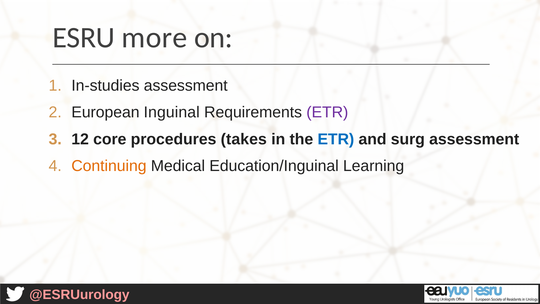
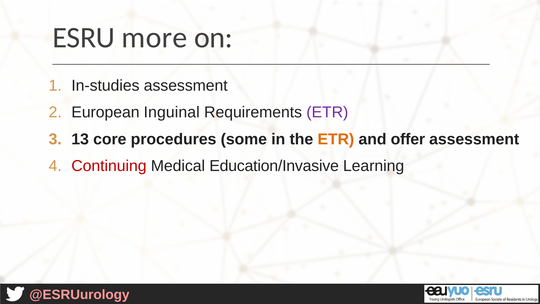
12: 12 -> 13 (80, 139)
takes: takes -> some (244, 139)
ETR colour: blue -> orange (336, 139)
surg: surg -> offer (408, 139)
Continuing colour: orange -> red (109, 166)
Education/Inguinal: Education/Inguinal -> Education/Invasive (274, 166)
